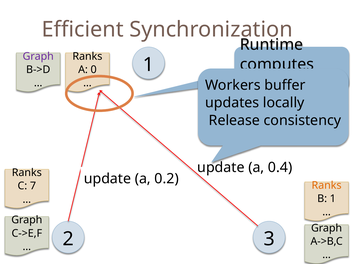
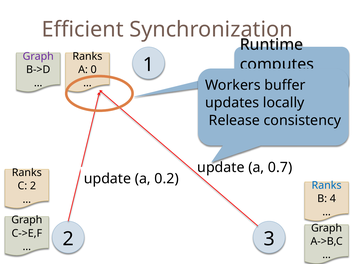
0.4: 0.4 -> 0.7 (280, 168)
Ranks colour: orange -> blue (327, 185)
C 7: 7 -> 2 (33, 186)
B 1: 1 -> 4 (333, 199)
